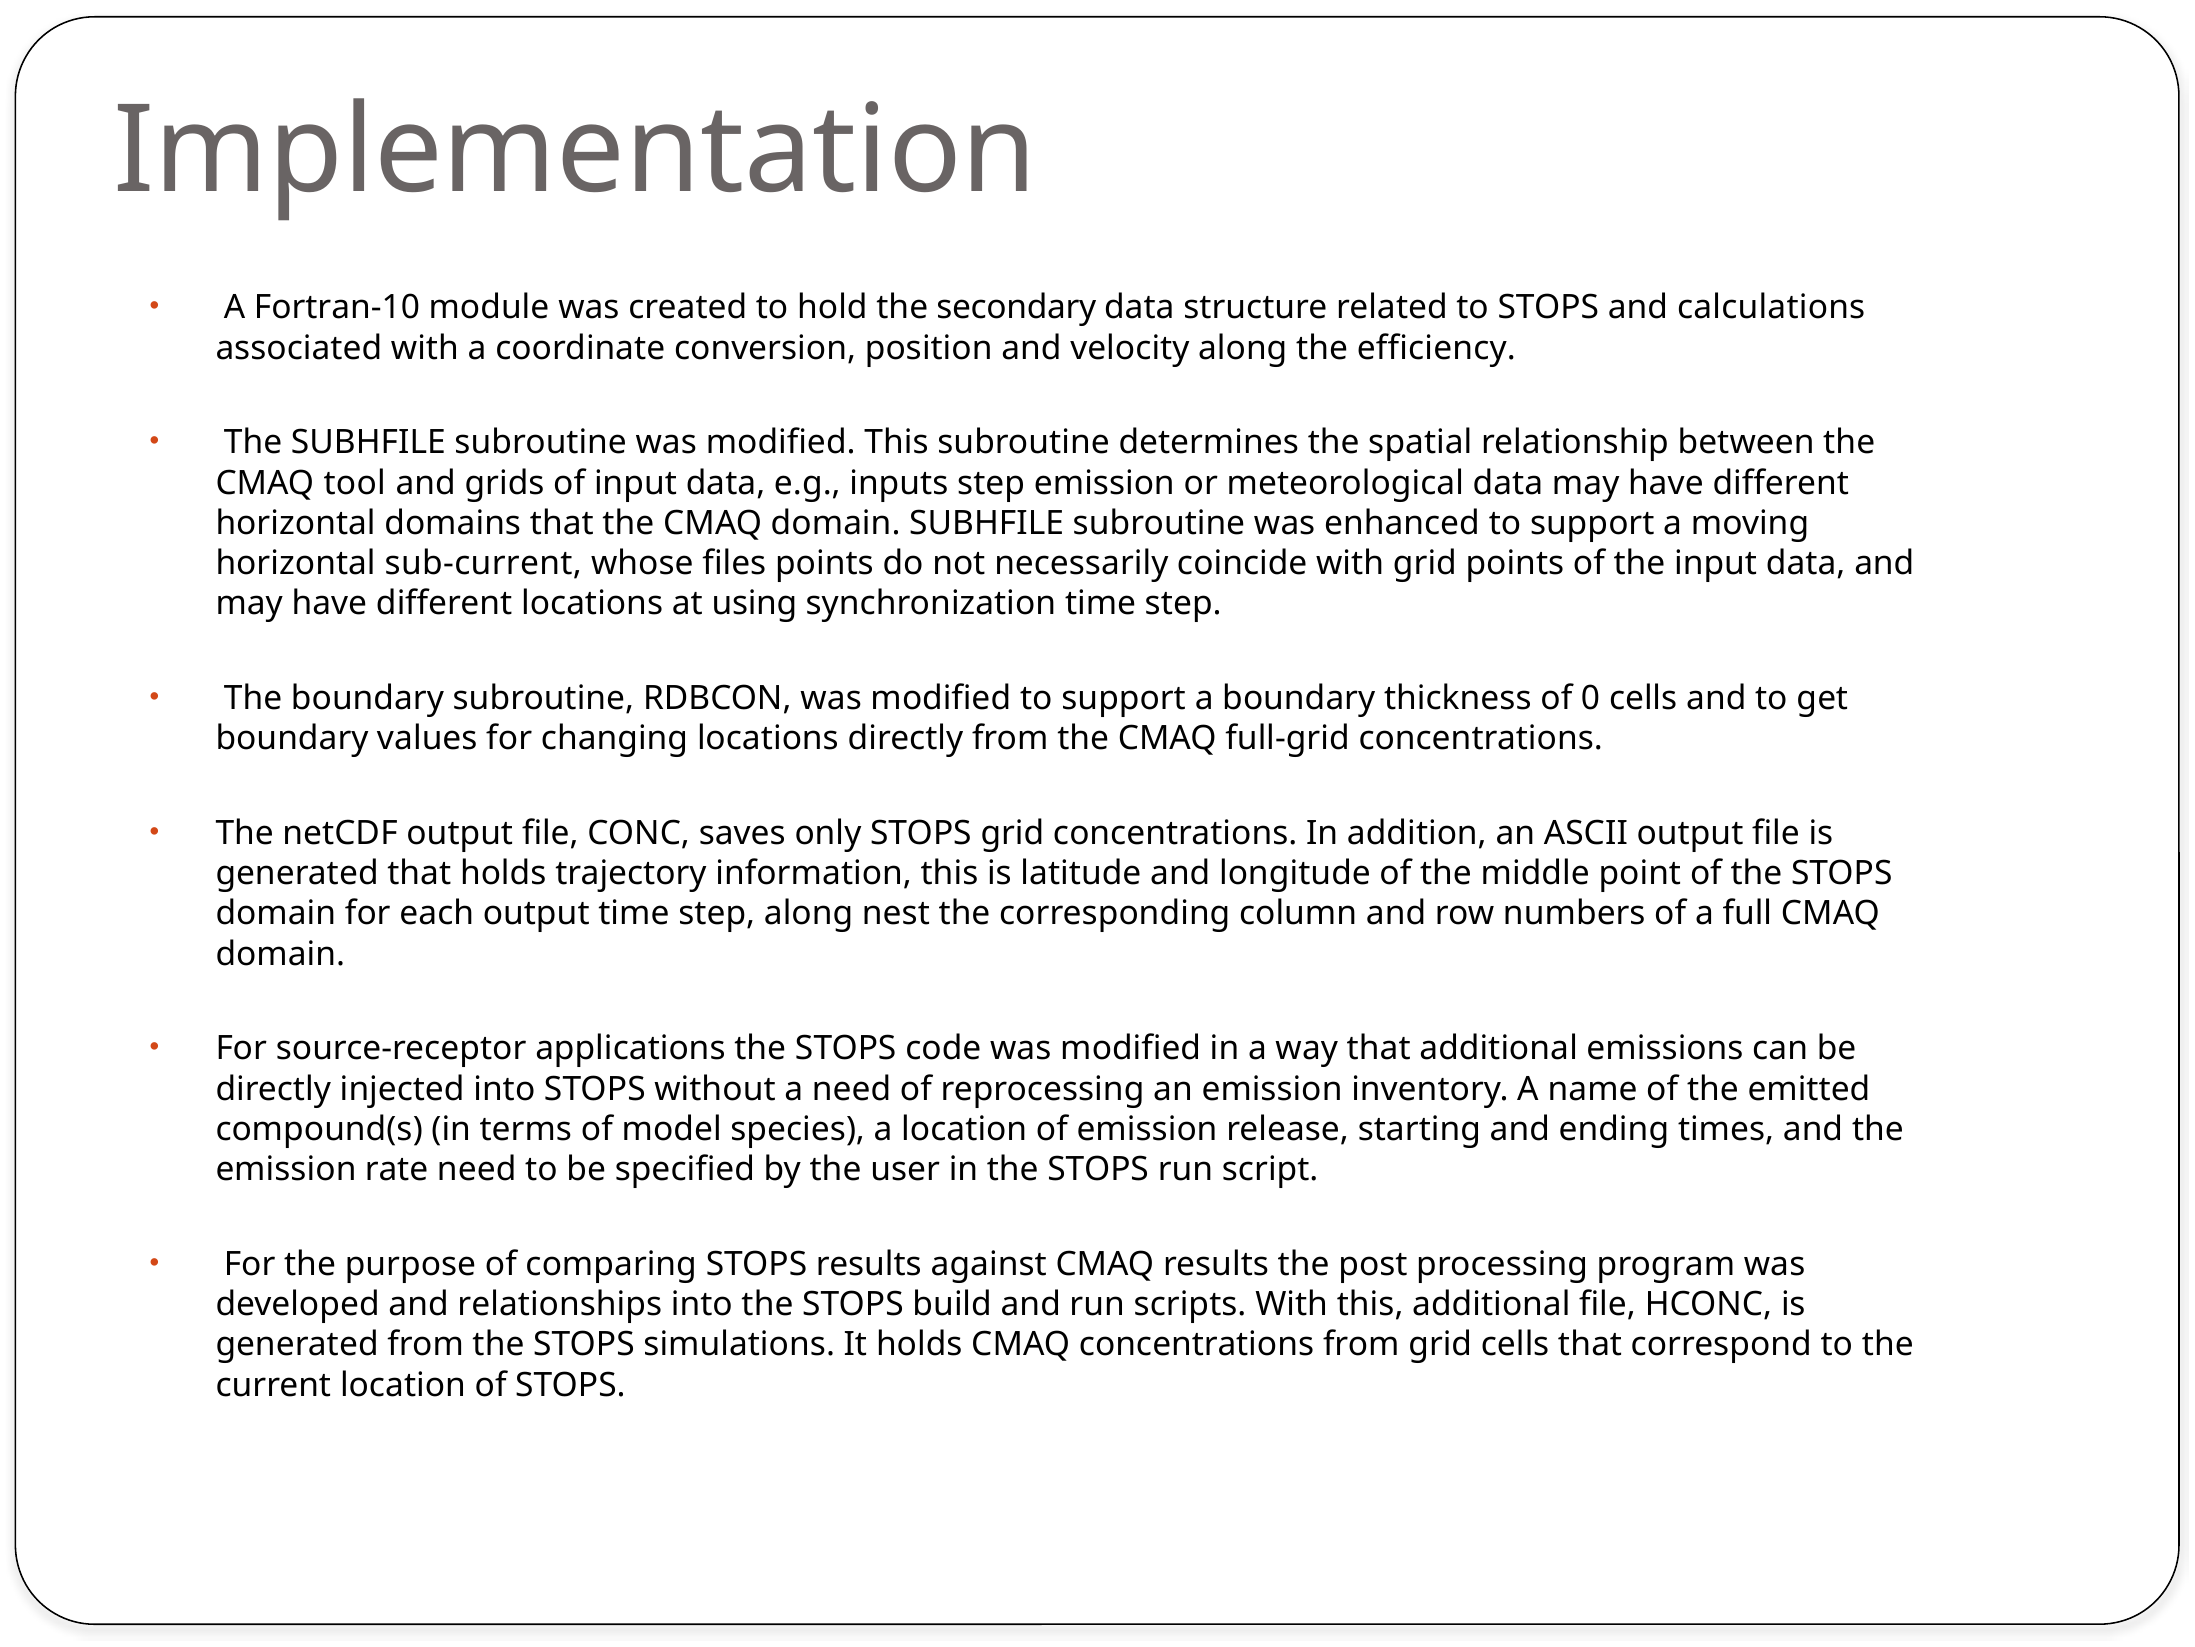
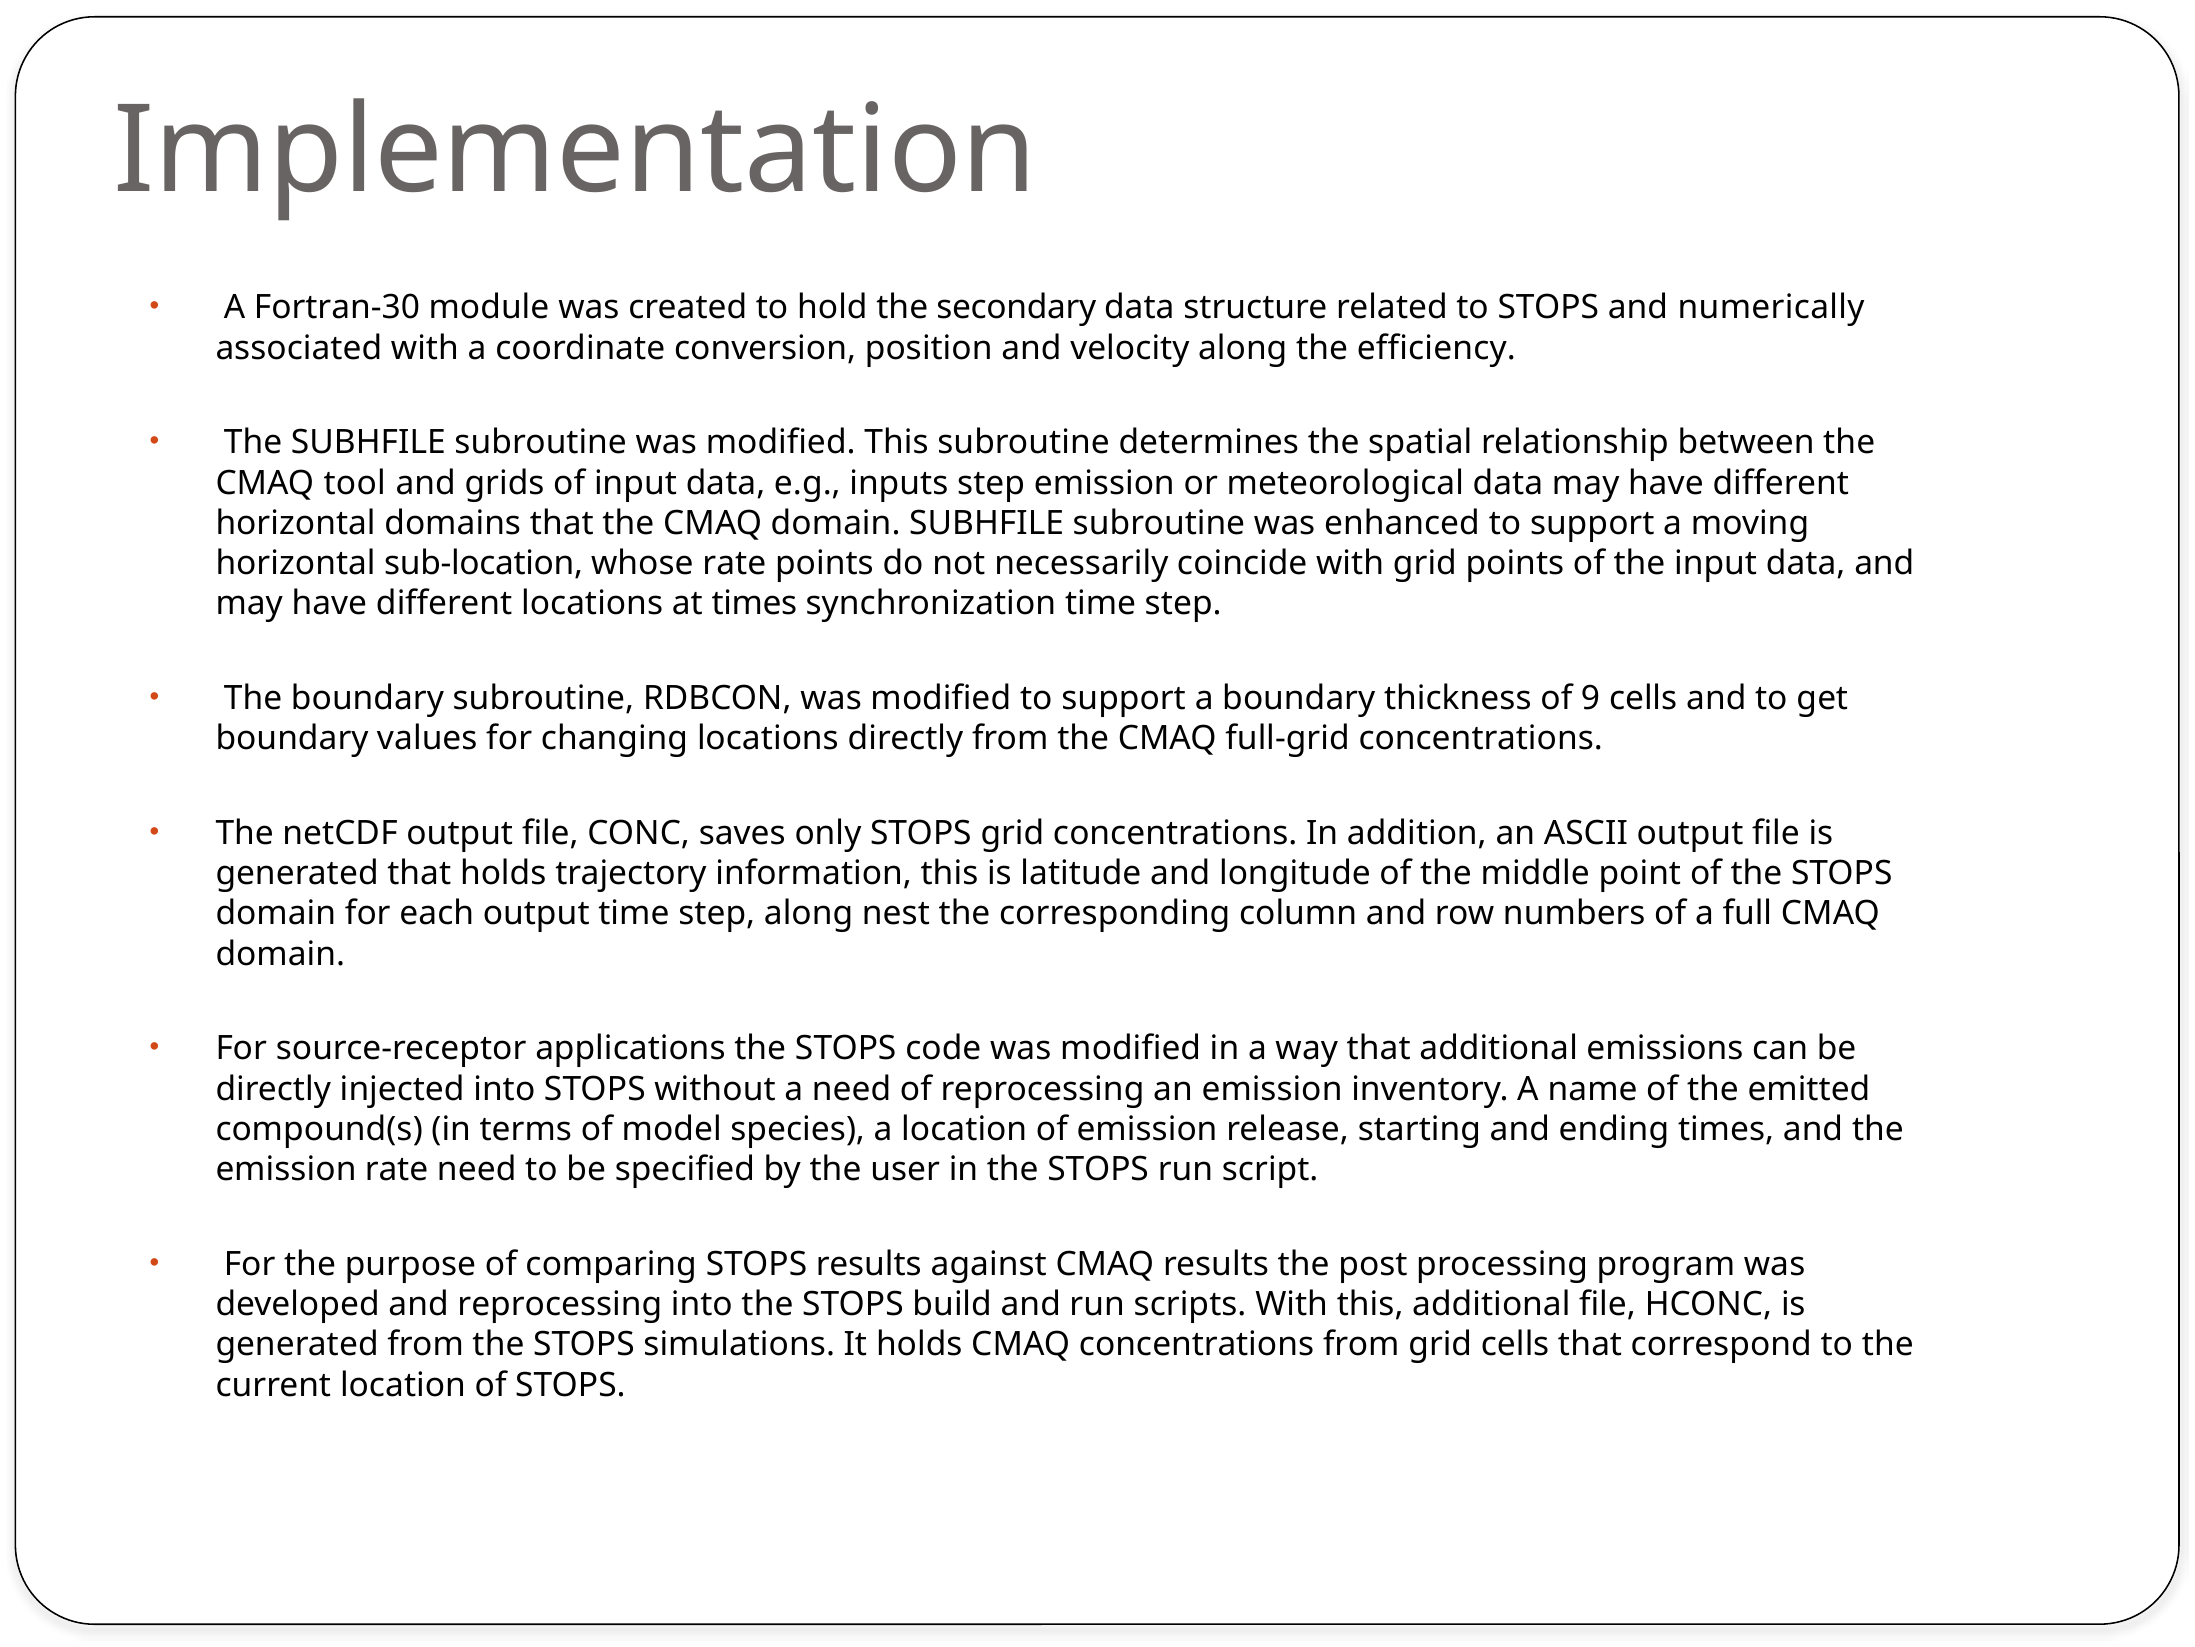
Fortran-10: Fortran-10 -> Fortran-30 (337, 308)
calculations: calculations -> numerically (1771, 308)
sub-current: sub-current -> sub-location (484, 563)
whose files: files -> rate (734, 563)
at using: using -> times (754, 604)
0: 0 -> 9 (1591, 698)
and relationships: relationships -> reprocessing (560, 1304)
